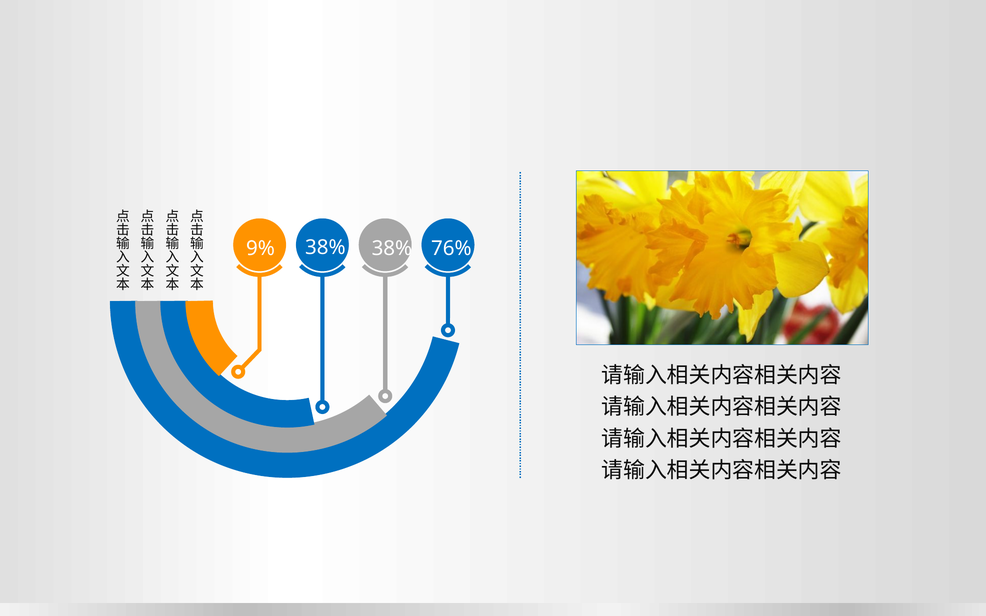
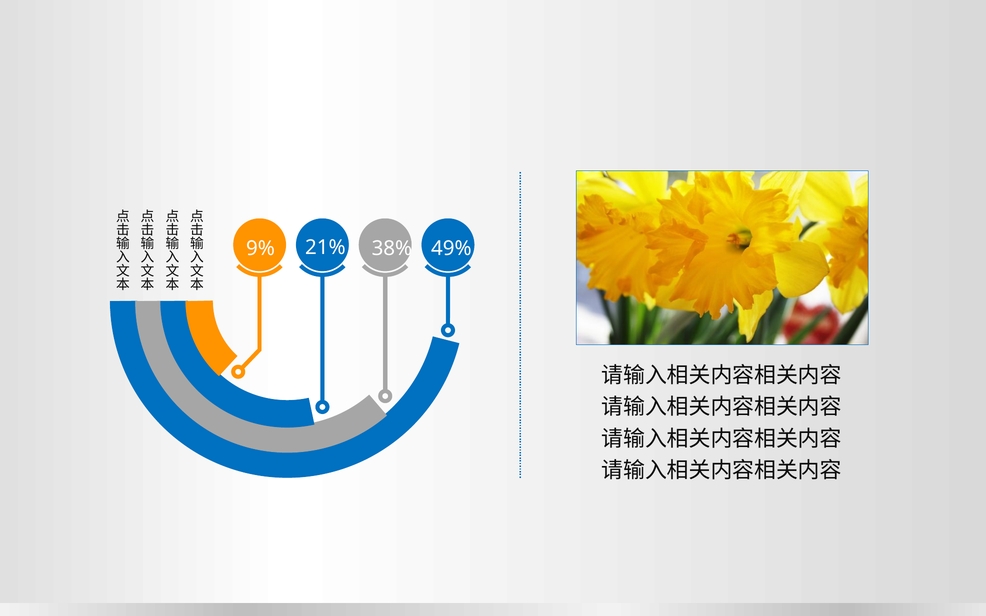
38%: 38% -> 21% (325, 248)
76%: 76% -> 49% (451, 248)
